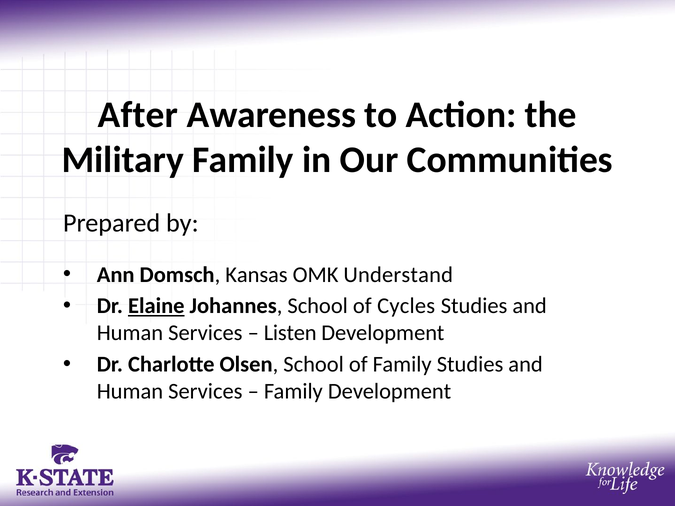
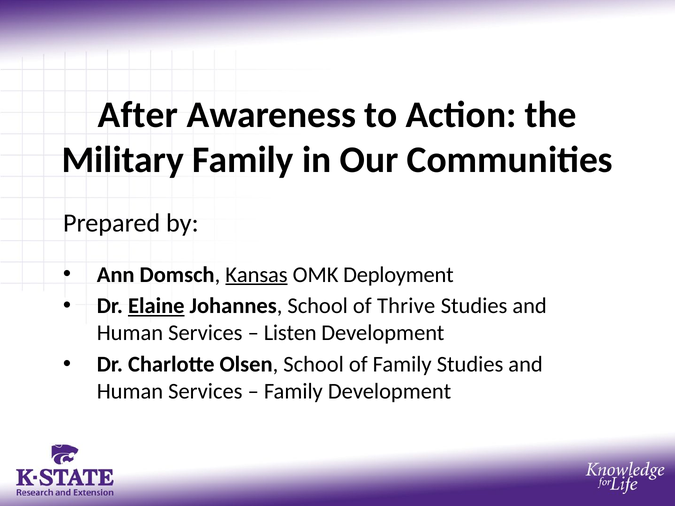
Kansas underline: none -> present (256, 275)
Understand: Understand -> Deployment (398, 275)
Cycles: Cycles -> Thrive (406, 306)
